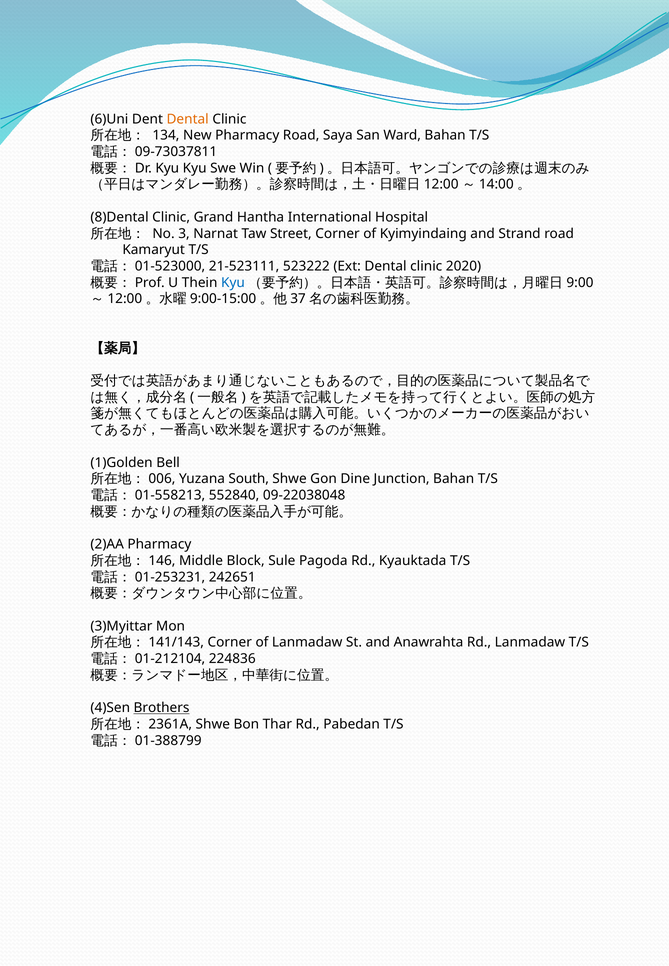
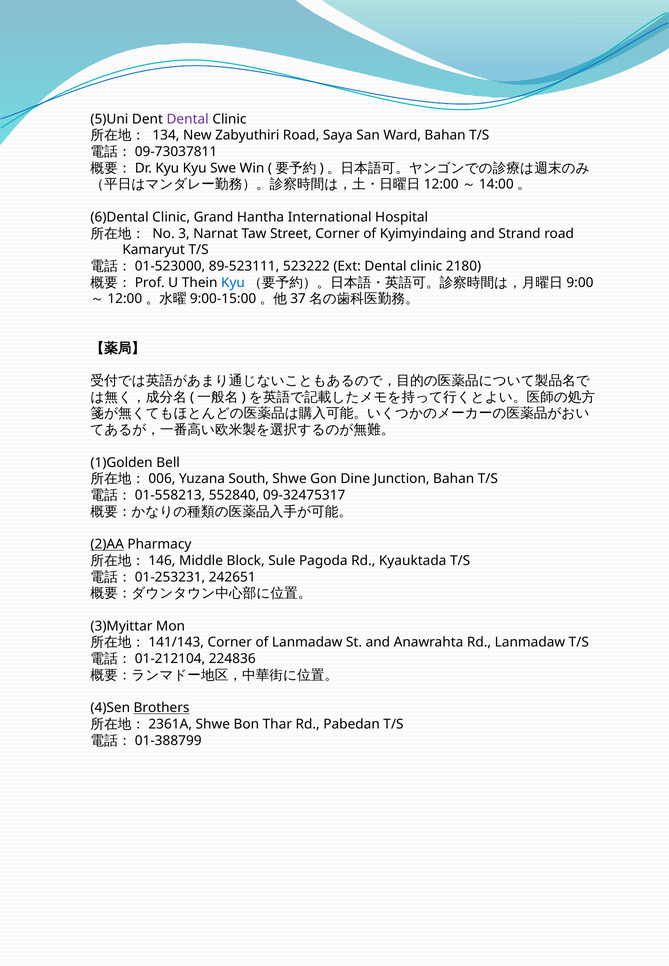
6)Uni: 6)Uni -> 5)Uni (109, 119)
Dental colour: orange -> purple (188, 119)
New Pharmacy: Pharmacy -> Zabyuthiri (247, 135)
8)Dental: 8)Dental -> 6)Dental (120, 217)
21-523111: 21-523111 -> 89-523111 (244, 266)
2020: 2020 -> 2180 (463, 266)
09-22038048: 09-22038048 -> 09-32475317 (304, 495)
2)AA underline: none -> present (107, 545)
